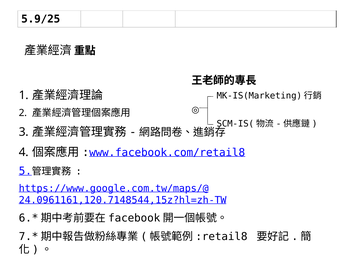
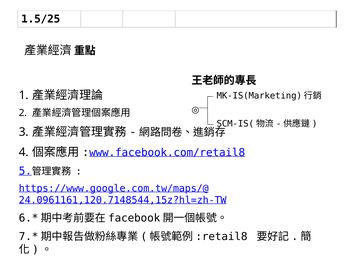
5.9/25: 5.9/25 -> 1.5/25 (41, 19)
